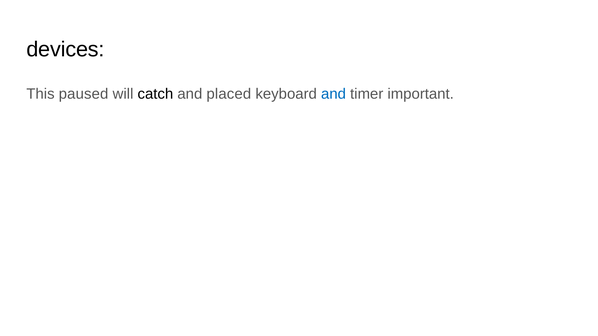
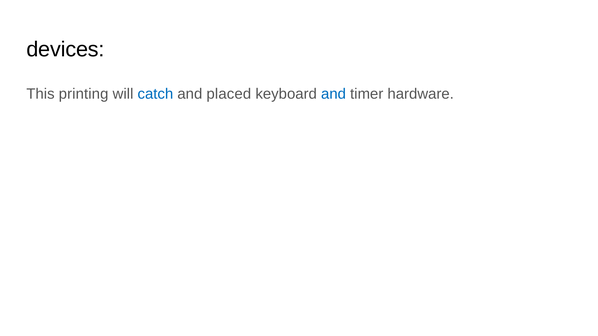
paused: paused -> printing (84, 94)
catch colour: black -> blue (155, 94)
important: important -> hardware (421, 94)
